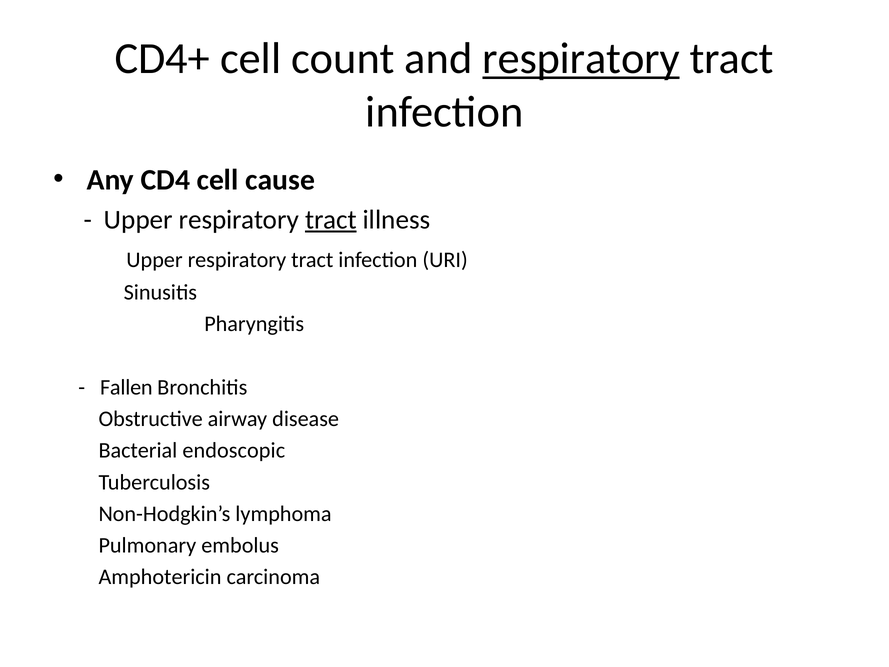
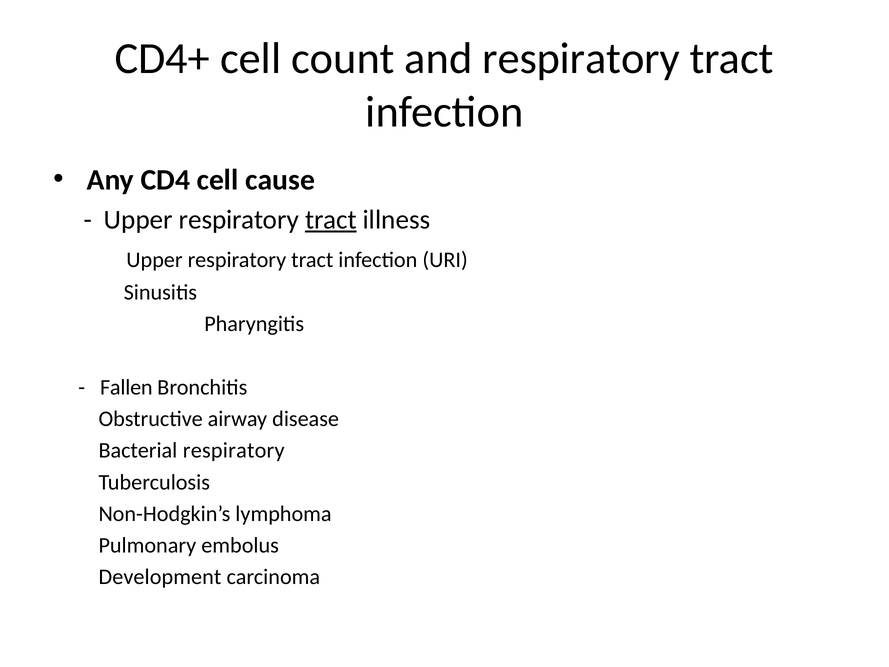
respiratory underline: present -> none (581, 59)
Bacterial endoscopic: endoscopic -> respiratory (234, 450)
Amphotericin: Amphotericin -> Development (160, 577)
